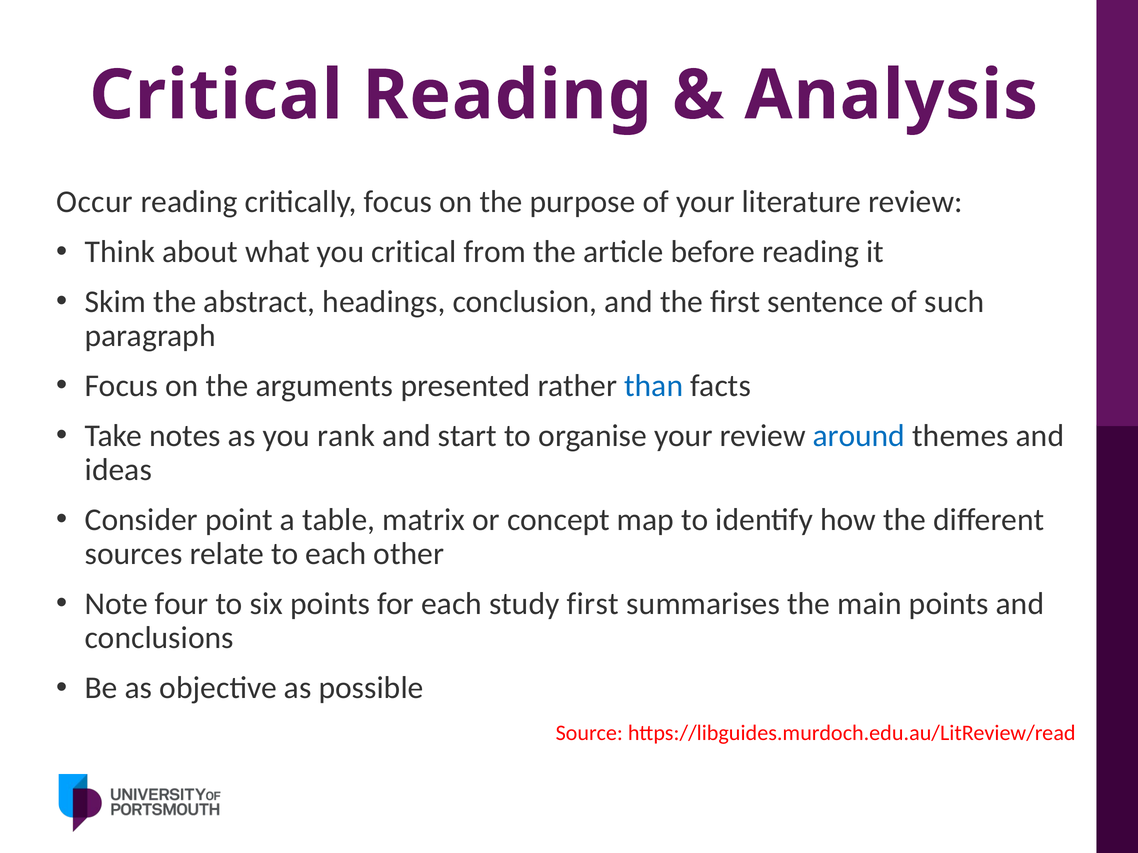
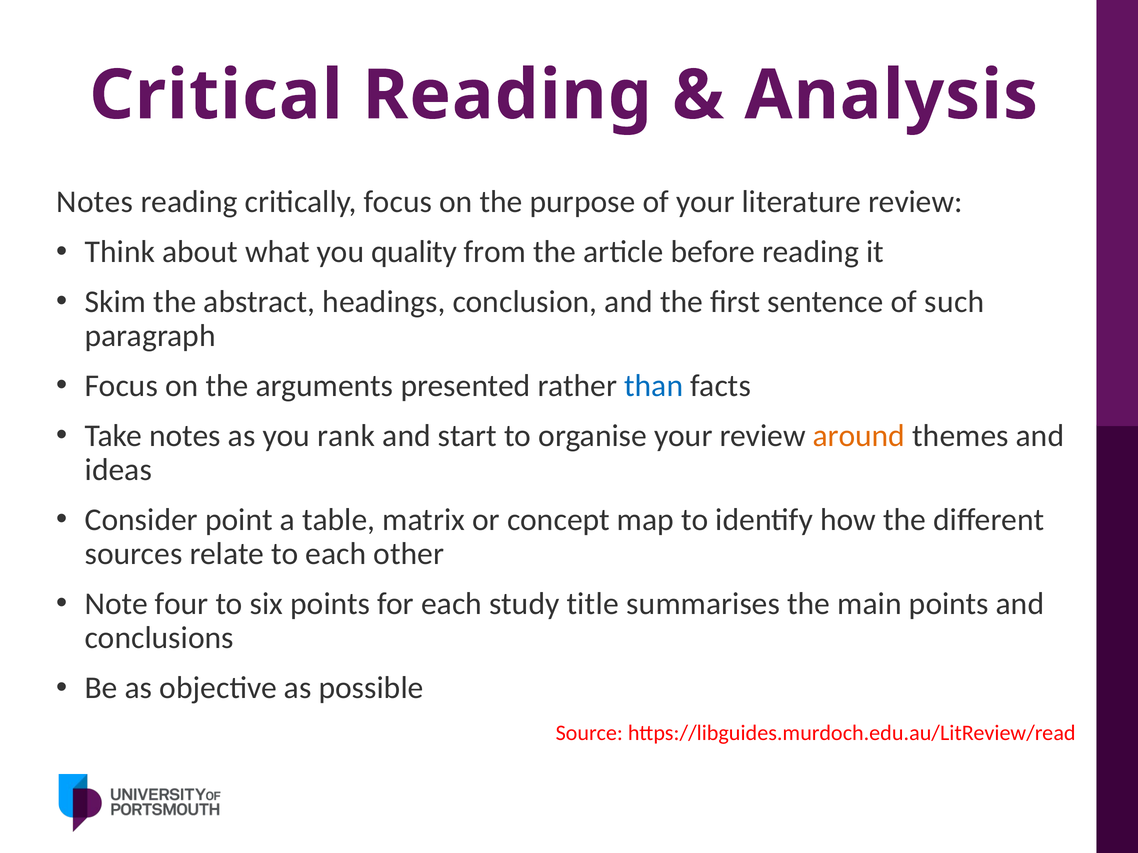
Occur: Occur -> Notes (95, 202)
you critical: critical -> quality (414, 252)
around colour: blue -> orange (859, 436)
study first: first -> title (593, 604)
